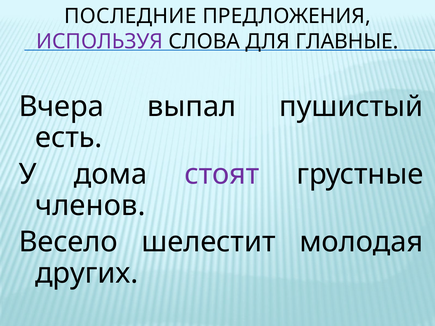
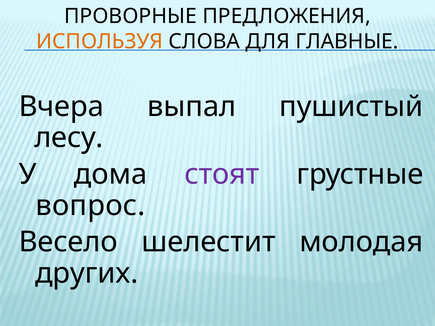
ПОСЛЕДНИЕ: ПОСЛЕДНИЕ -> ПРОВОРНЫЕ (130, 16)
ИСПОЛЬЗУЯ colour: purple -> orange (100, 42)
есть: есть -> лесу (69, 138)
членов: членов -> вопрос (90, 206)
